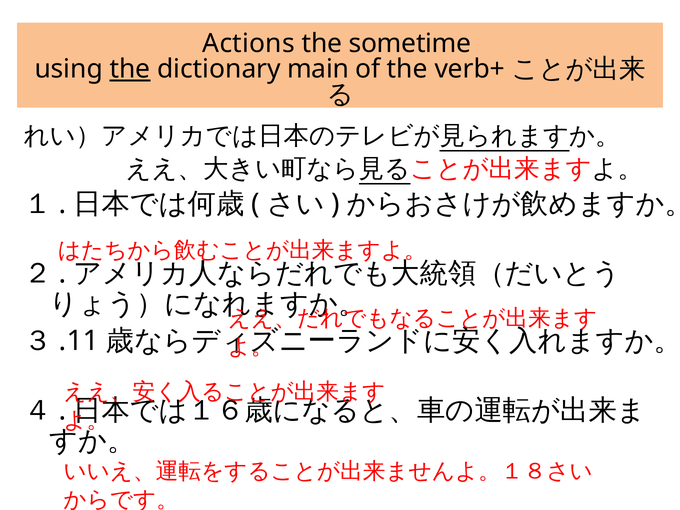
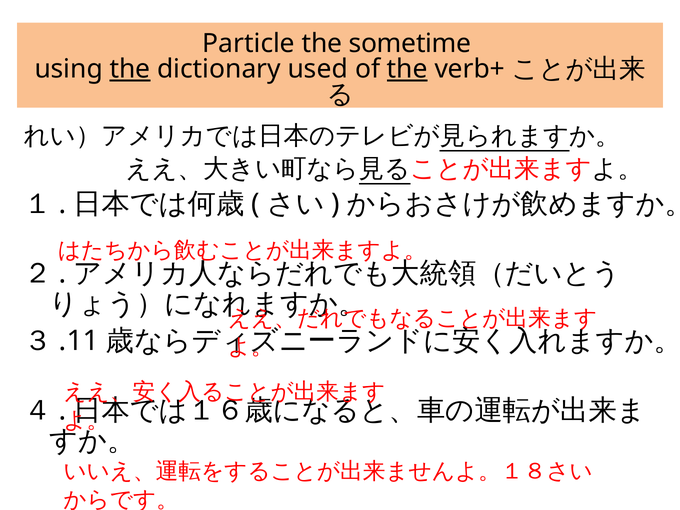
Actions: Actions -> Particle (249, 44)
main: main -> used (318, 69)
the underline: none -> present (407, 69)
